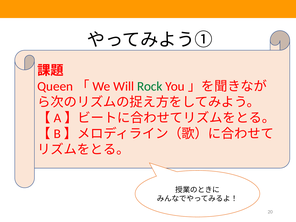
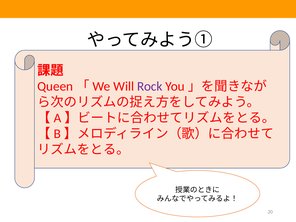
Rock colour: green -> purple (150, 86)
